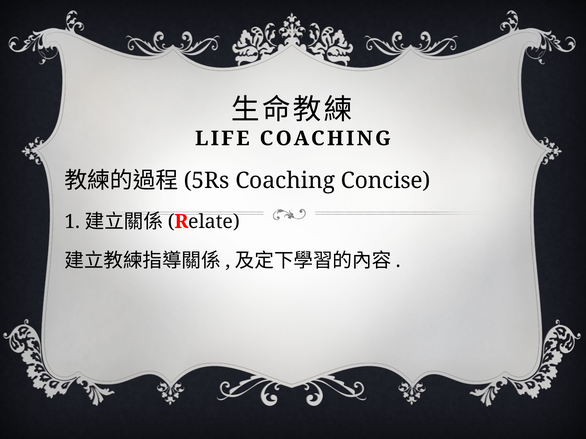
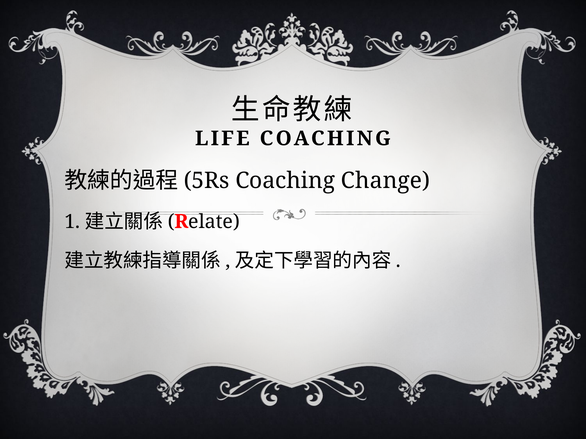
Concise: Concise -> Change (386, 181)
